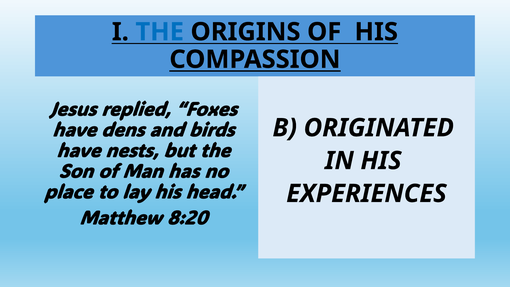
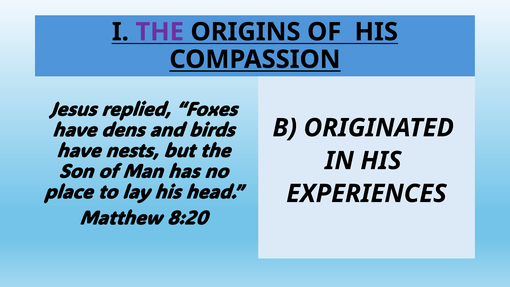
THE colour: blue -> purple (160, 32)
